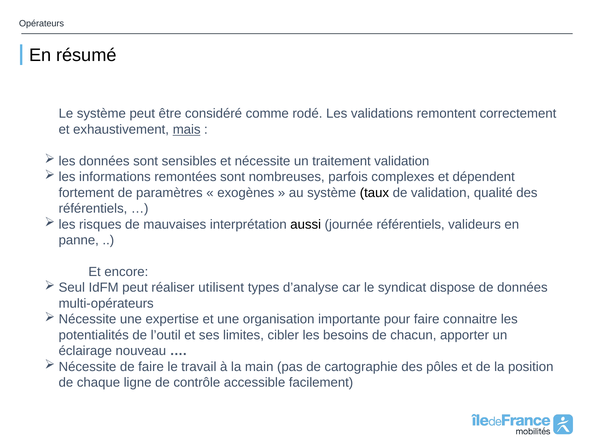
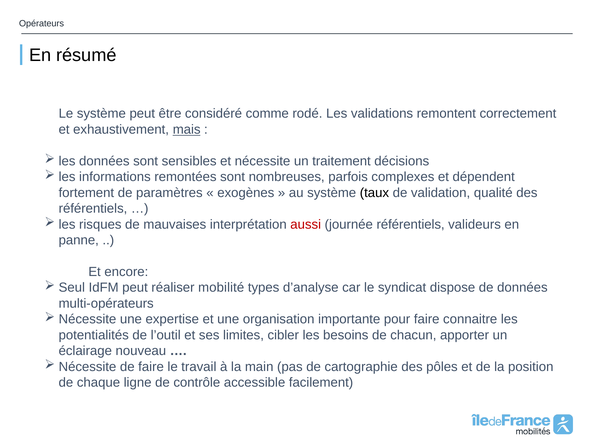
traitement validation: validation -> décisions (402, 161)
aussi colour: black -> red (306, 225)
utilisent: utilisent -> mobilité (221, 288)
